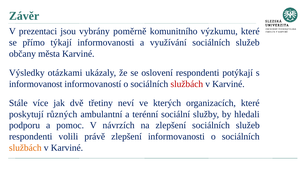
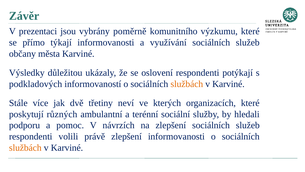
otázkami: otázkami -> důležitou (65, 73)
informovanost: informovanost -> podkladových (36, 84)
službách colour: red -> orange (187, 84)
